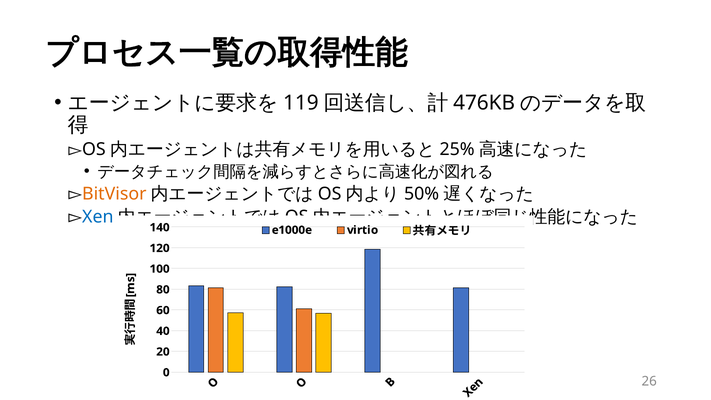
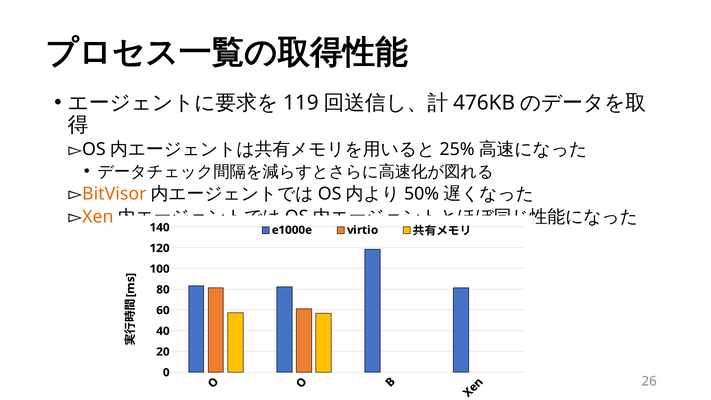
Xen colour: blue -> orange (98, 217)
